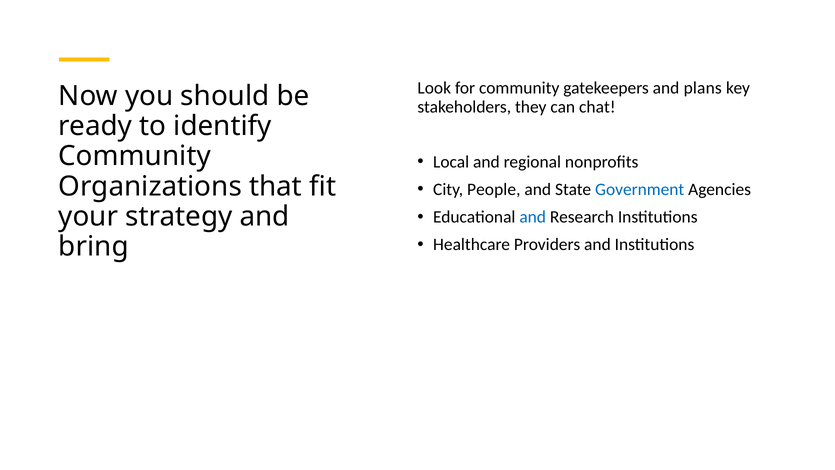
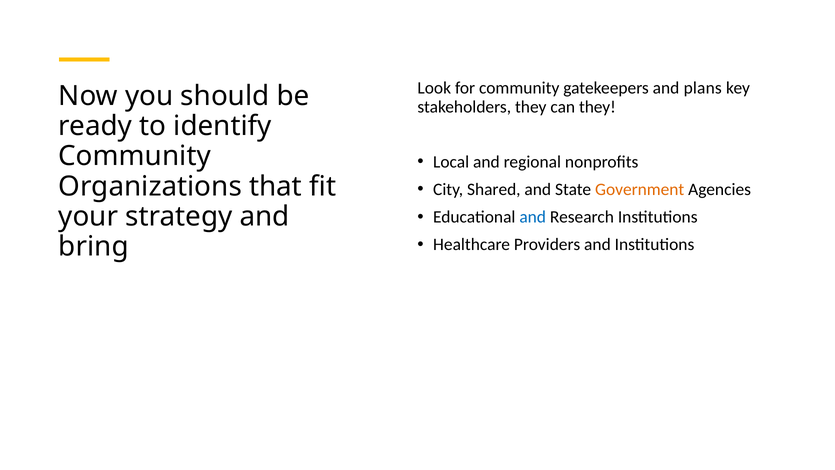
can chat: chat -> they (597, 107)
People: People -> Shared (494, 189)
Government colour: blue -> orange (640, 189)
